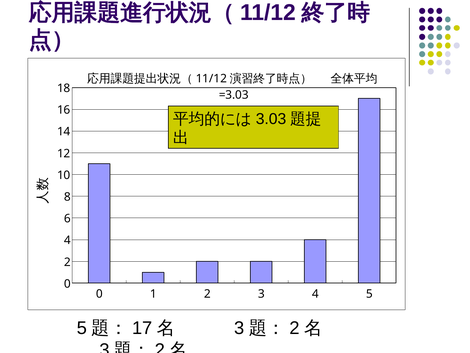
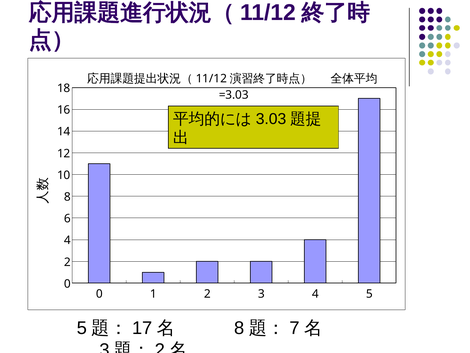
3: 3 -> 8 (239, 328)
2: 2 -> 7 (295, 328)
